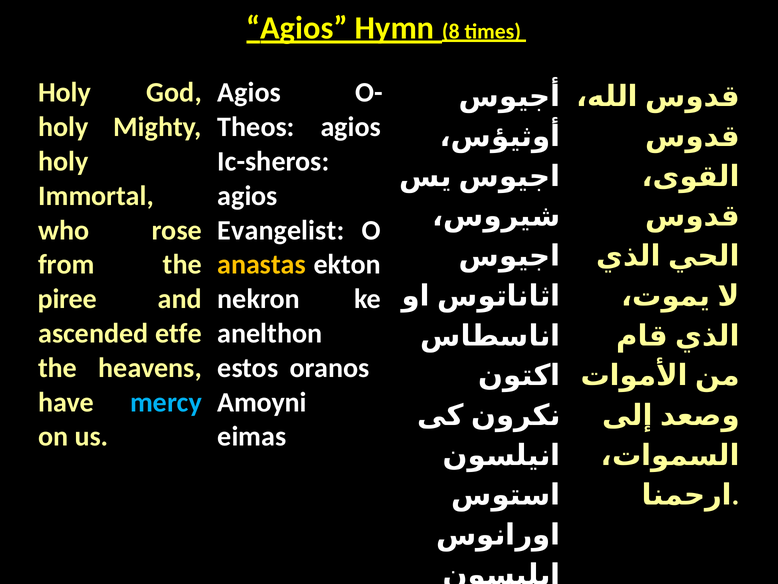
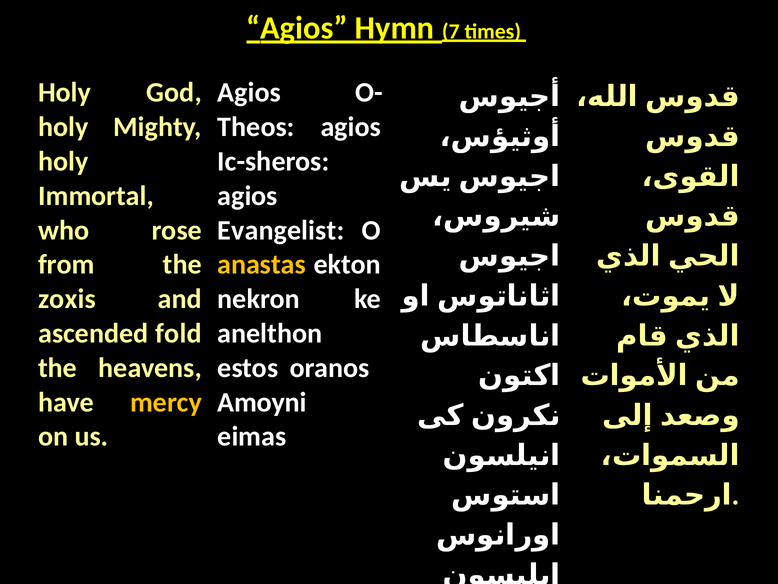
8: 8 -> 7 (451, 31)
piree: piree -> zoxis (67, 299)
etfe: etfe -> fold (179, 333)
mercy colour: light blue -> yellow (166, 402)
